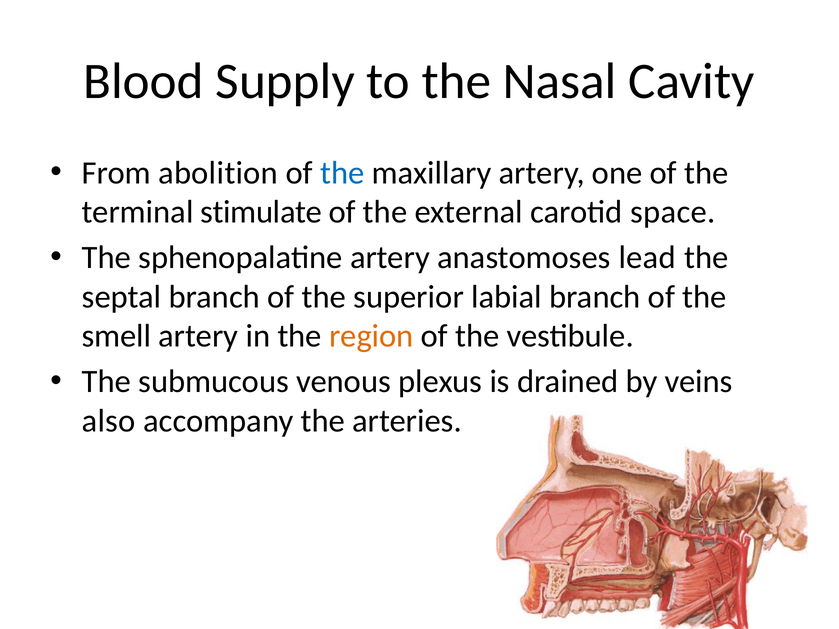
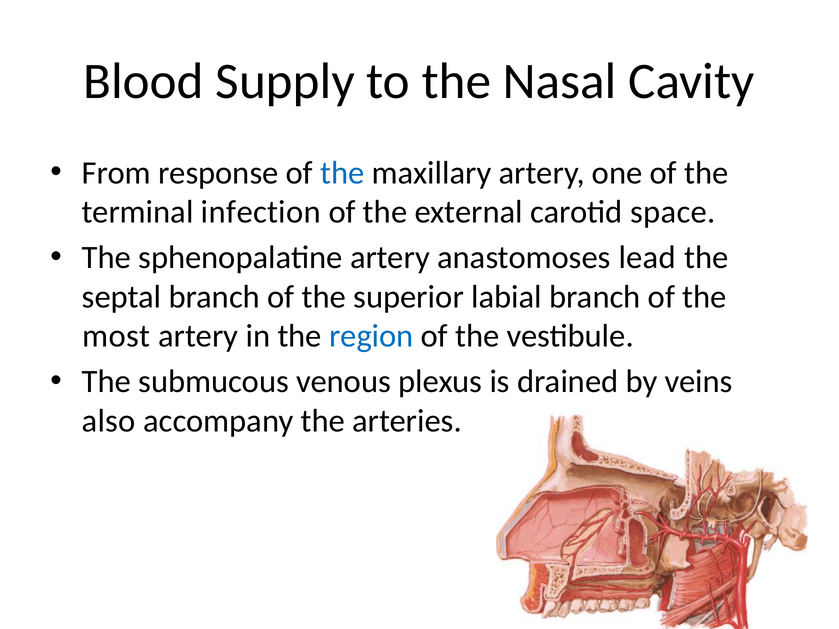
abolition: abolition -> response (218, 173)
stimulate: stimulate -> infection (261, 212)
smell: smell -> most (116, 336)
region colour: orange -> blue (371, 336)
